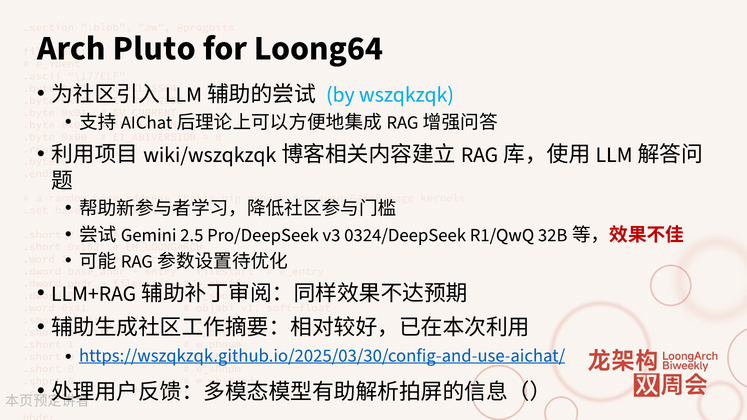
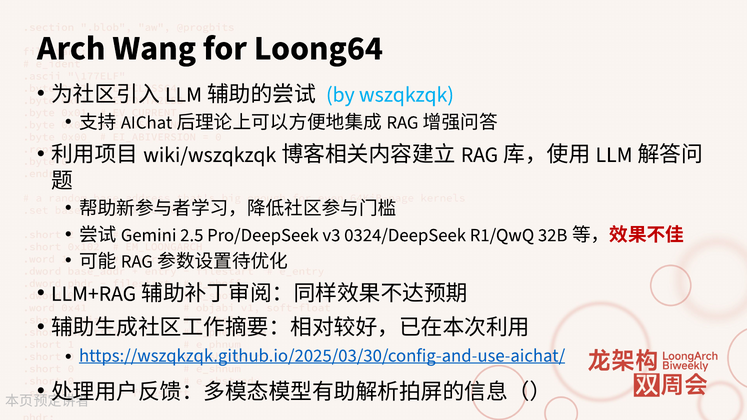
Pluto: Pluto -> Wang (154, 48)
